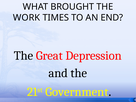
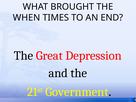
WORK: WORK -> WHEN (27, 18)
